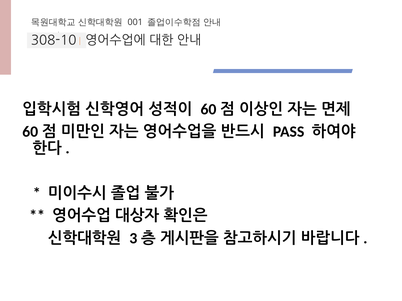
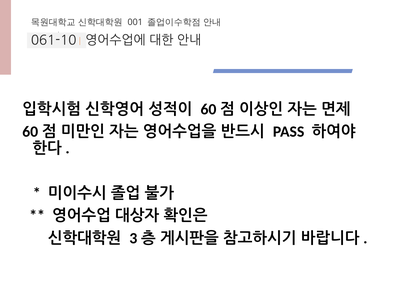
308-10: 308-10 -> 061-10 (54, 40)
